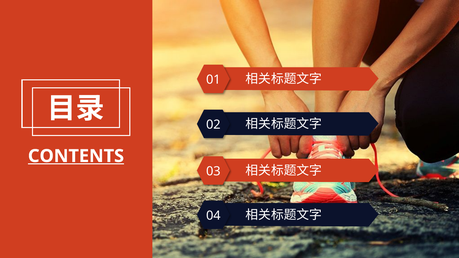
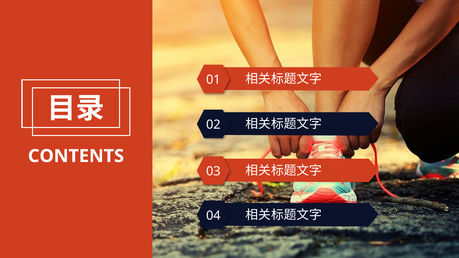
CONTENTS underline: present -> none (76, 156)
